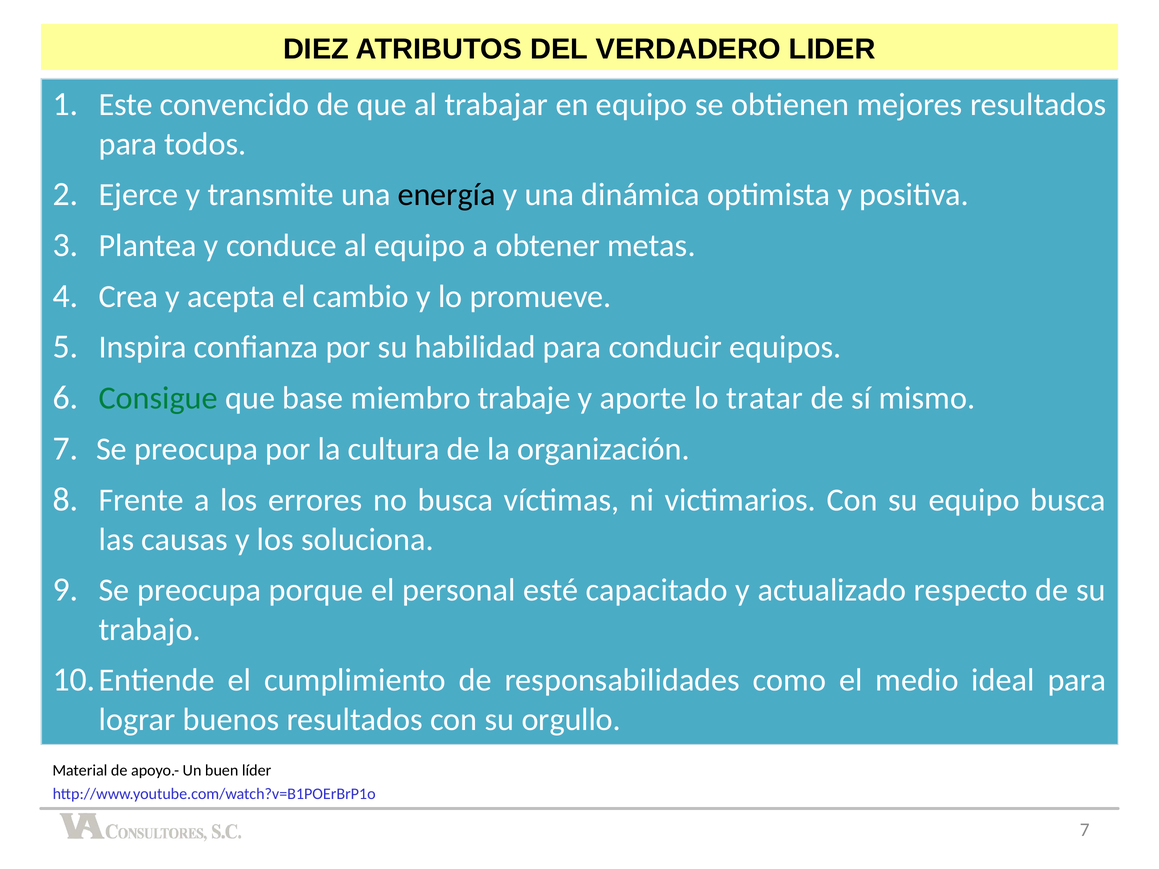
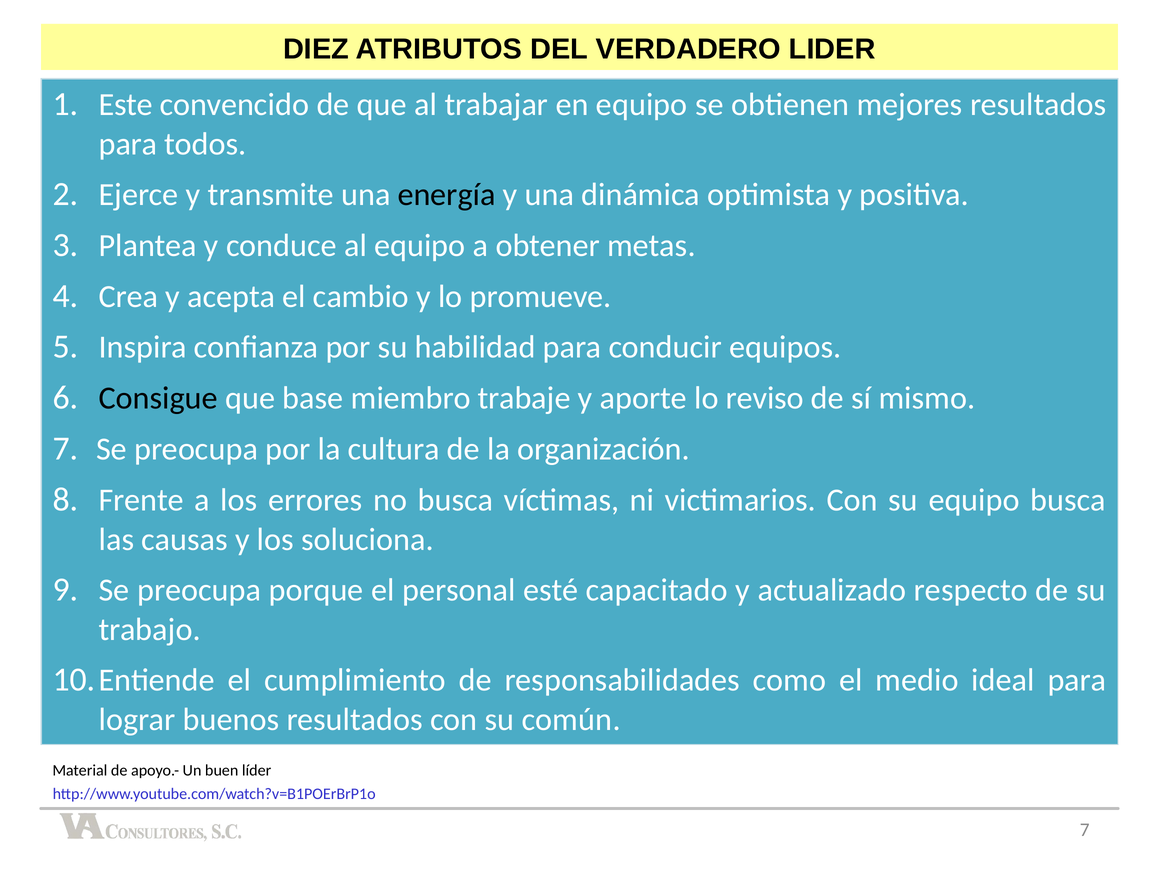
Consigue colour: green -> black (158, 398)
tratar: tratar -> reviso (765, 398)
orgullo: orgullo -> común (571, 720)
